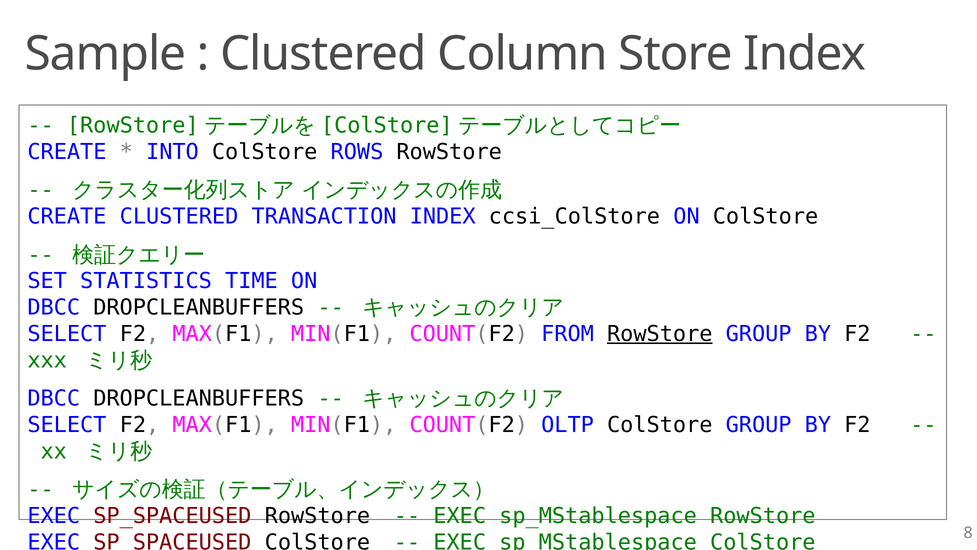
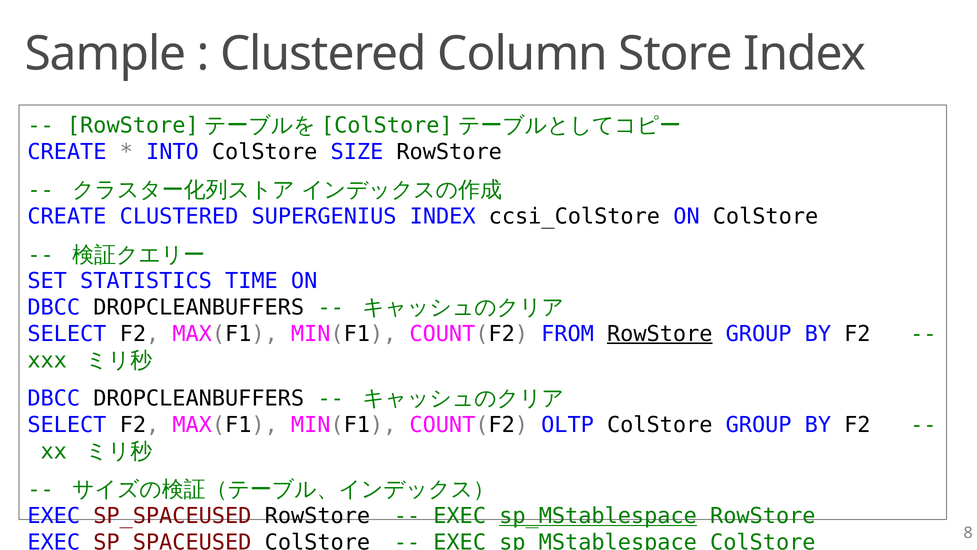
ROWS: ROWS -> SIZE (357, 152)
TRANSACTION: TRANSACTION -> SUPERGENIUS (324, 216)
sp_MStablespace underline: none -> present (598, 516)
